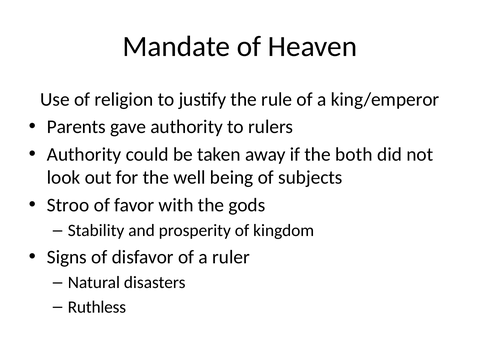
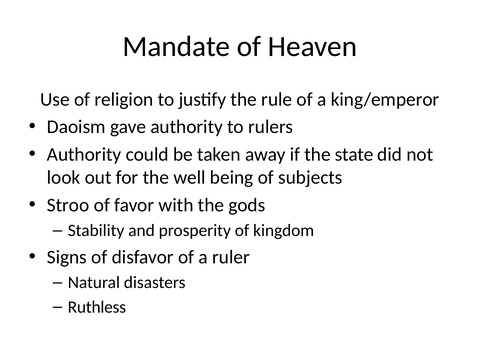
Parents: Parents -> Daoism (76, 127)
both: both -> state (354, 154)
